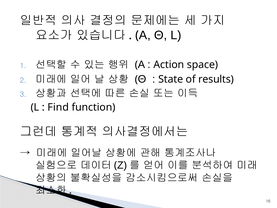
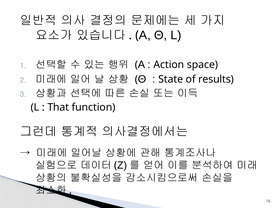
Find: Find -> That (58, 107)
